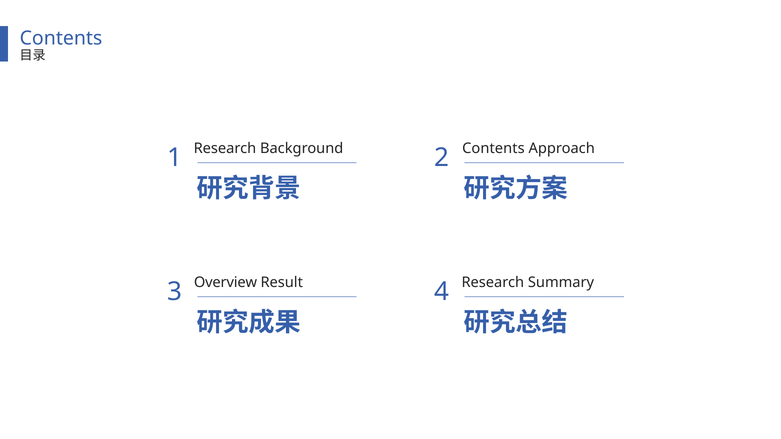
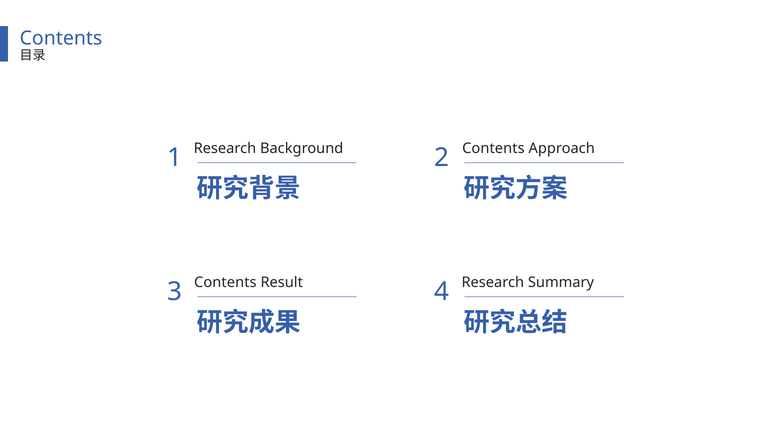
Overview: Overview -> Contents (225, 283)
